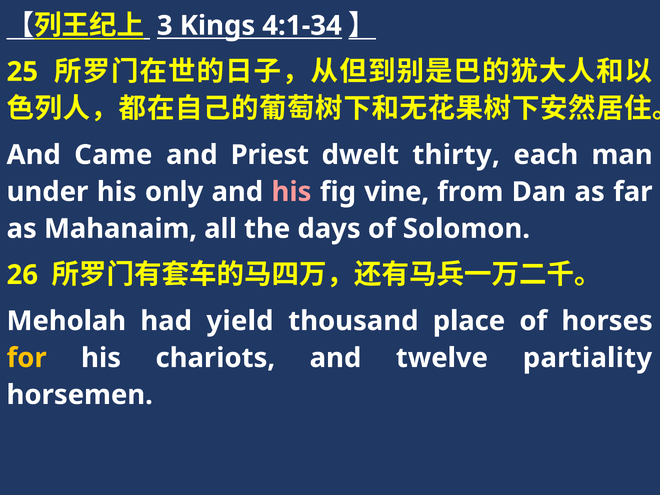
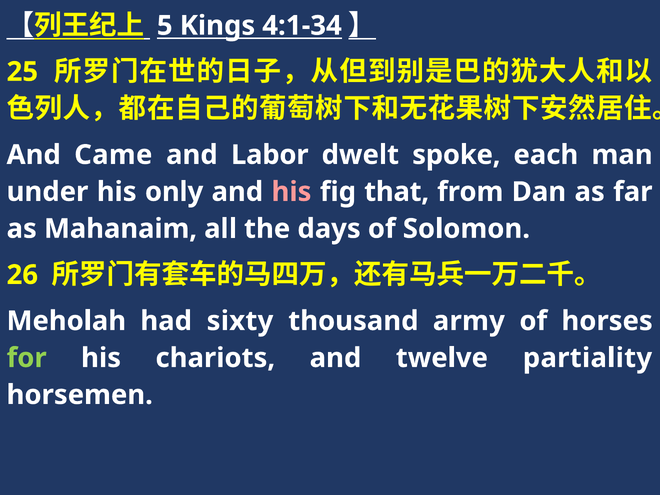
3: 3 -> 5 (165, 26)
Priest: Priest -> Labor (270, 155)
thirty: thirty -> spoke (456, 155)
vine: vine -> that (397, 192)
yield: yield -> sixty (240, 321)
place: place -> army (469, 321)
for colour: yellow -> light green (27, 358)
